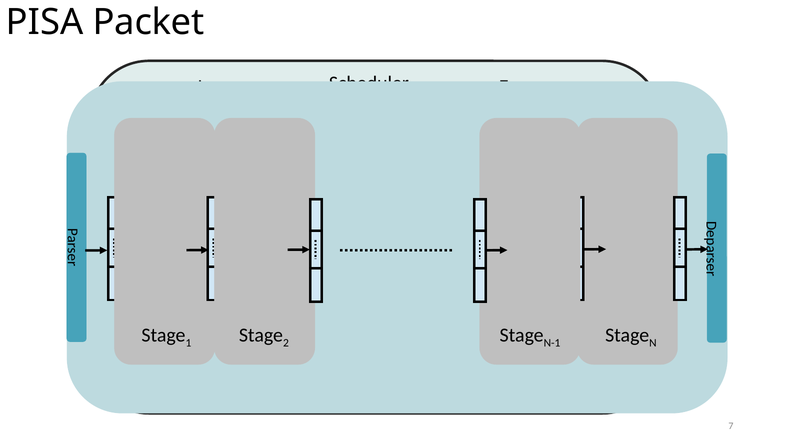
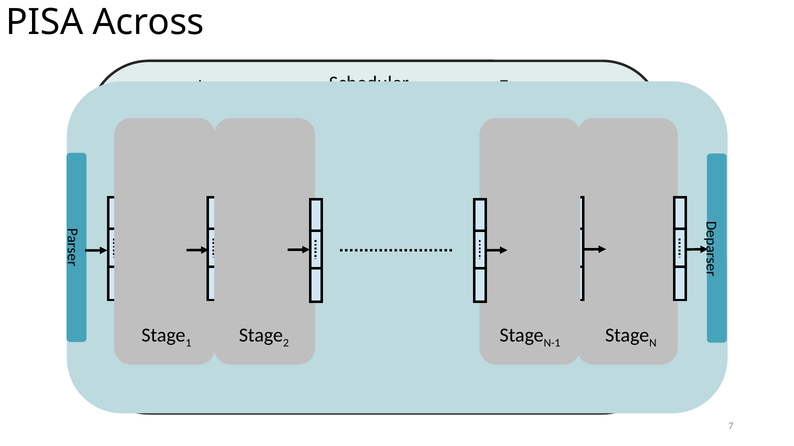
Packet: Packet -> Across (148, 22)
